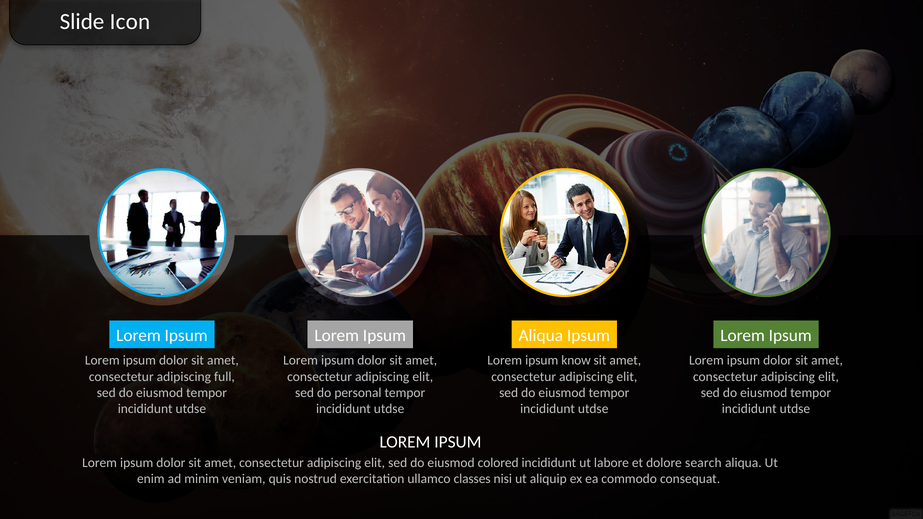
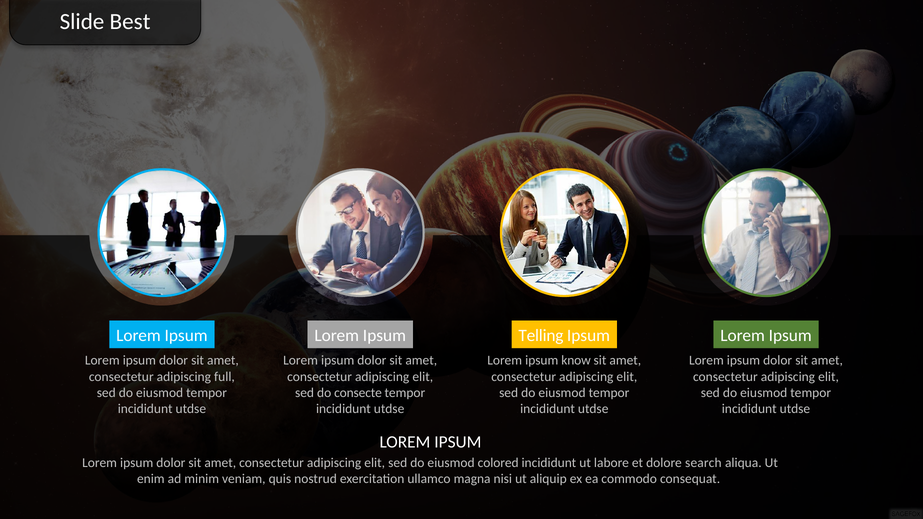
Icon: Icon -> Best (130, 22)
Aliqua: Aliqua -> Telling (541, 336)
personal: personal -> consecte (358, 393)
classes: classes -> magna (472, 479)
